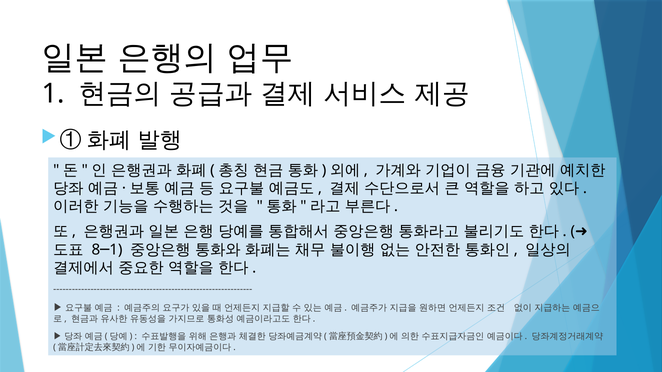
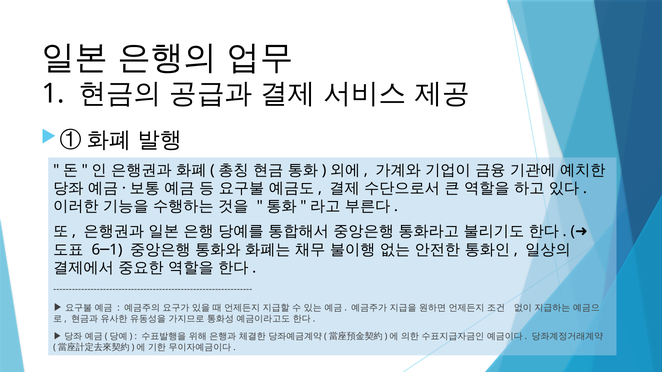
8: 8 -> 6 (96, 250)
